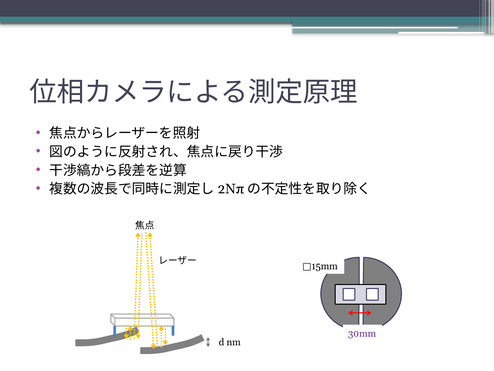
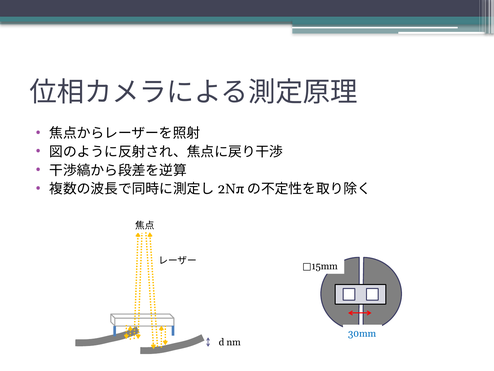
30mm colour: purple -> blue (362, 333)
